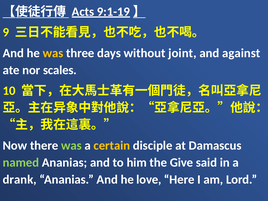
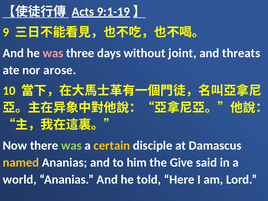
was colour: yellow -> pink (53, 53)
against: against -> threats (241, 53)
scales: scales -> arose (60, 70)
named colour: light green -> yellow (21, 163)
drank: drank -> world (20, 180)
love: love -> told (149, 180)
